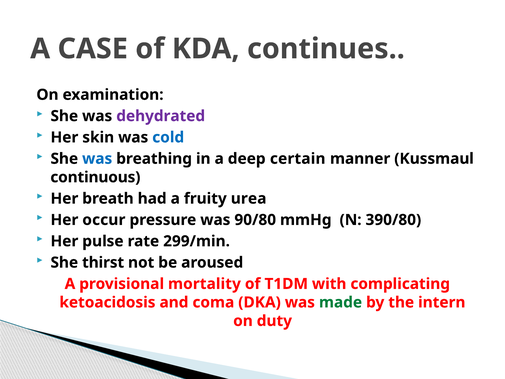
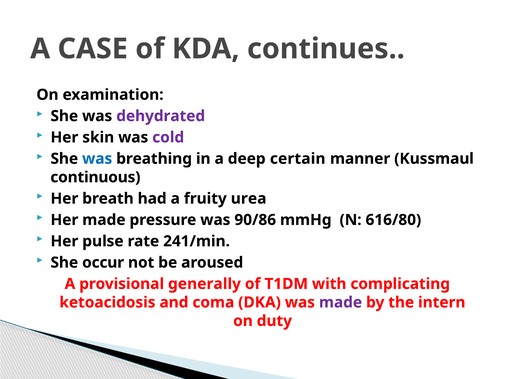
cold colour: blue -> purple (168, 137)
Her occur: occur -> made (104, 220)
90/80: 90/80 -> 90/86 (255, 220)
390/80: 390/80 -> 616/80 (393, 220)
299/min: 299/min -> 241/min (197, 241)
thirst: thirst -> occur (103, 262)
mortality: mortality -> generally (204, 284)
made colour: green -> purple (341, 302)
